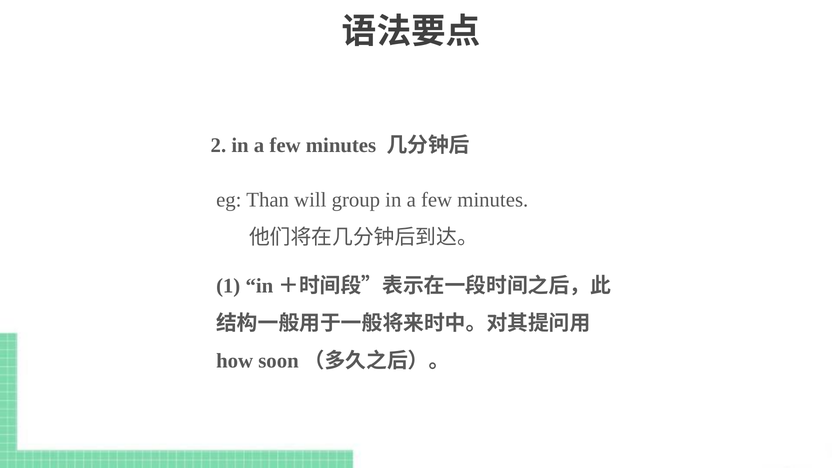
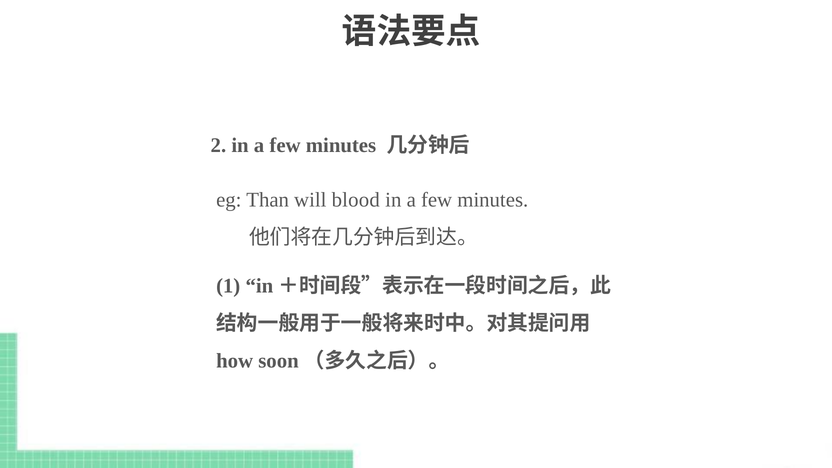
group: group -> blood (356, 200)
